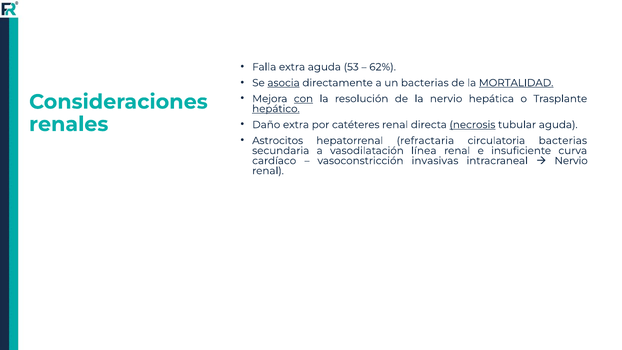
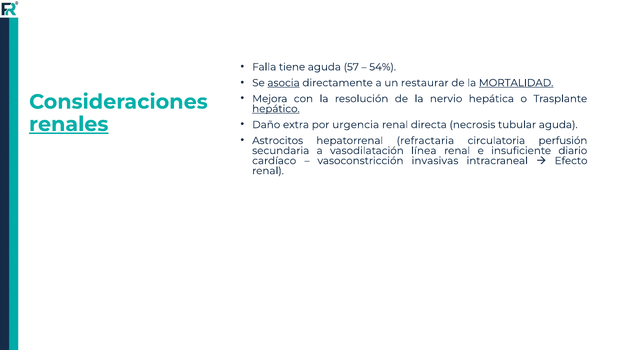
Falla extra: extra -> tiene (292, 67)
53: 53 -> 57 (351, 67)
62%: 62% -> 54% (383, 67)
un bacterias: bacterias -> restaurar (425, 83)
con underline: present -> none (303, 99)
catéteres: catéteres -> urgencia (356, 125)
necrosis underline: present -> none (472, 125)
renales underline: none -> present (69, 124)
circulatoria bacterias: bacterias -> perfusión (563, 141)
curva: curva -> diario (573, 151)
Nervio: Nervio -> Efecto (571, 161)
